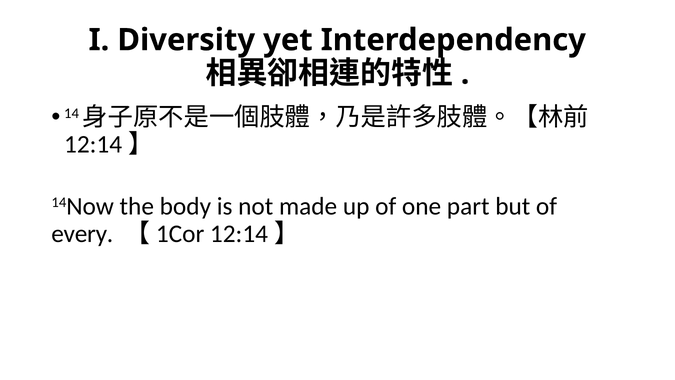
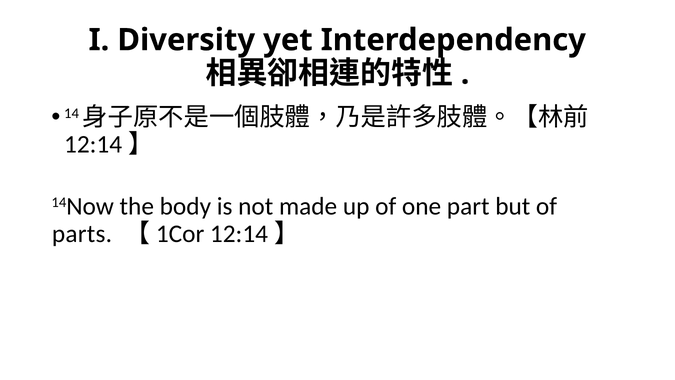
every: every -> parts (82, 234)
